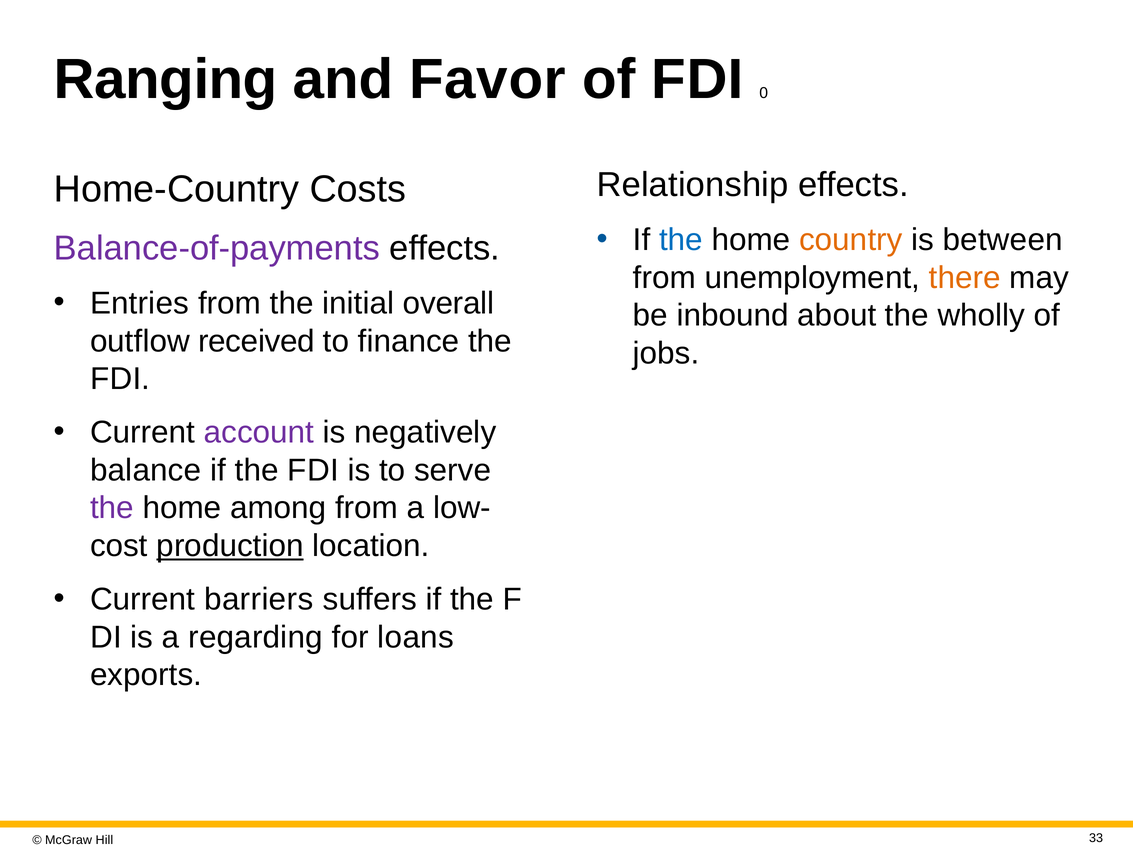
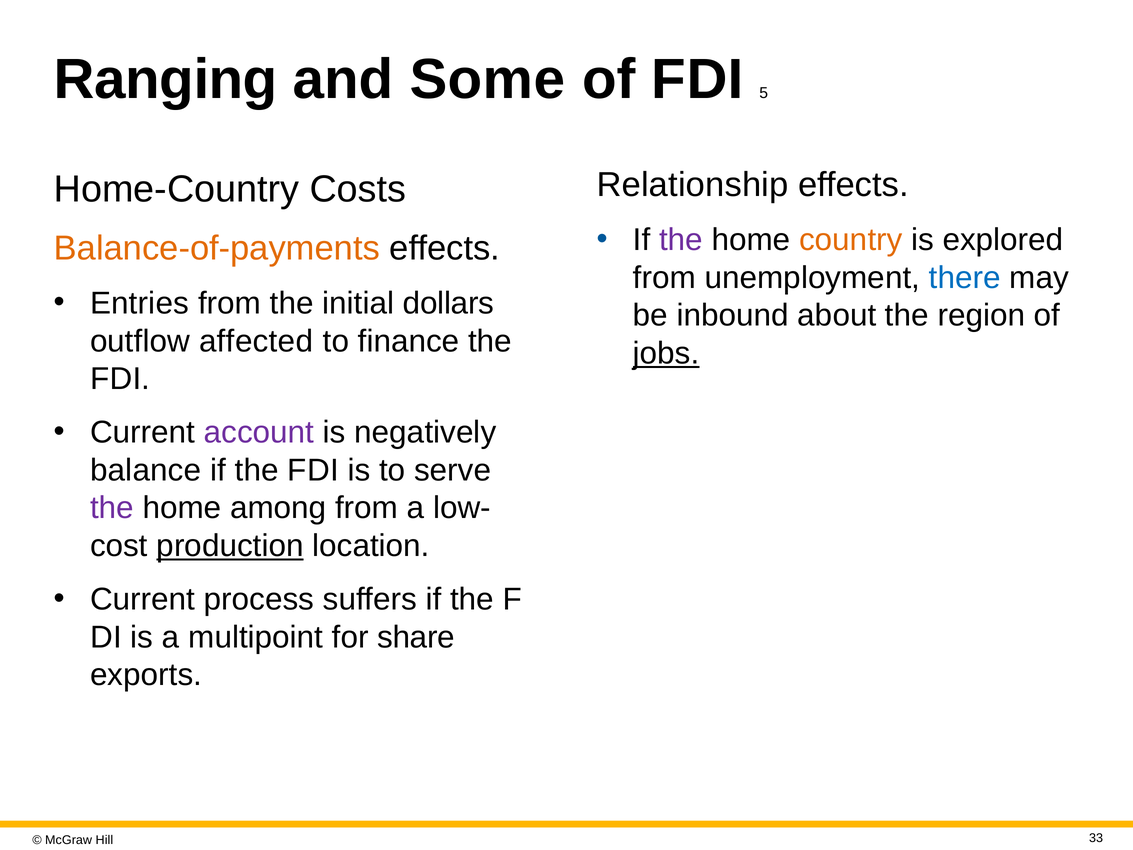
Favor: Favor -> Some (487, 79)
0: 0 -> 5 (764, 93)
the colour: blue -> purple (681, 240)
between: between -> explored (1003, 240)
Balance-of-payments colour: purple -> orange (217, 248)
there colour: orange -> blue (965, 278)
overall: overall -> dollars (448, 303)
wholly: wholly -> region (981, 315)
received: received -> affected (256, 341)
jobs underline: none -> present (666, 353)
barriers: barriers -> process (259, 599)
regarding: regarding -> multipoint (256, 637)
loans: loans -> share (416, 637)
